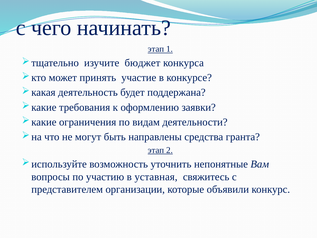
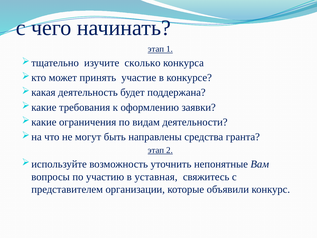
бюджет: бюджет -> сколько (143, 63)
